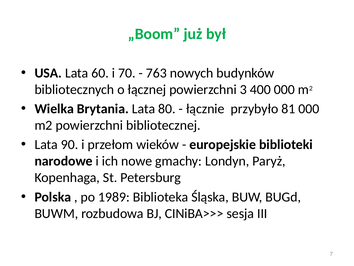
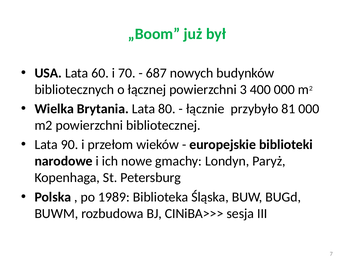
763: 763 -> 687 (156, 73)
